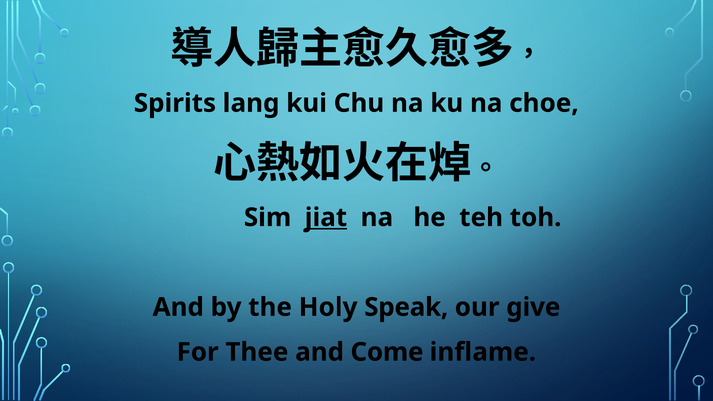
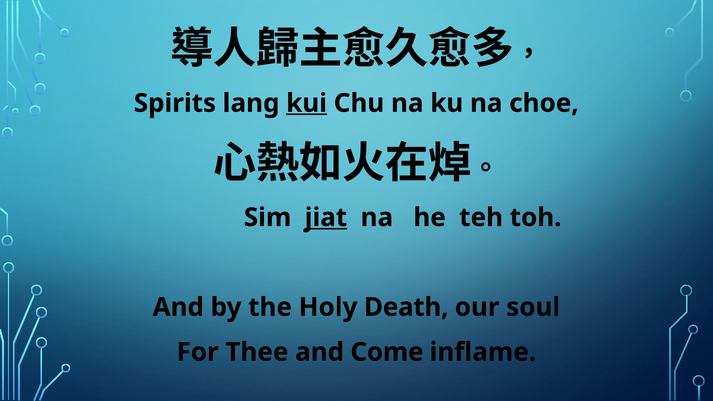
kui underline: none -> present (307, 103)
Speak: Speak -> Death (406, 307)
give: give -> soul (533, 307)
